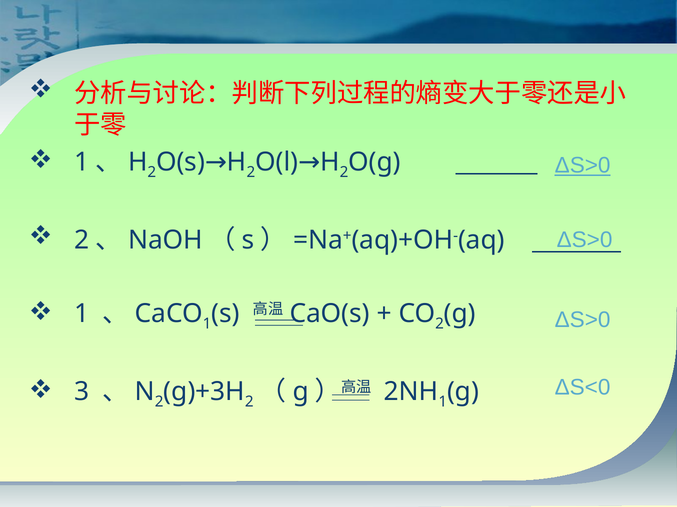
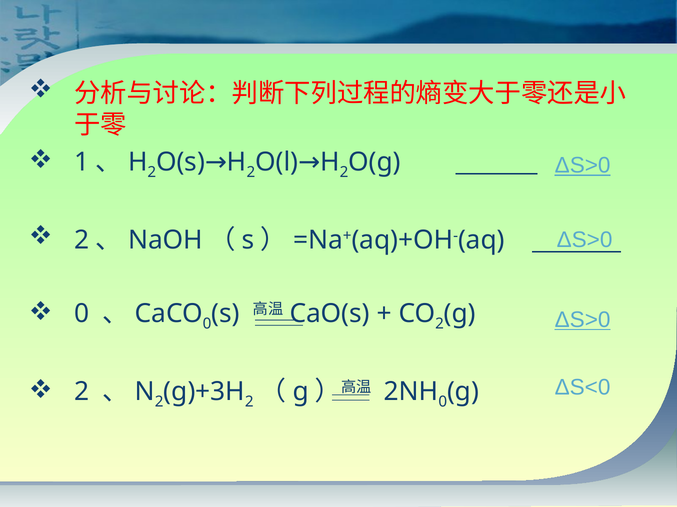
1: 1 -> 0 (82, 314)
1: 1 -> 0 (207, 324)
ΔS>0 underline: none -> present (583, 320)
3: 3 -> 2 (82, 392)
1: 1 -> 0 (443, 402)
